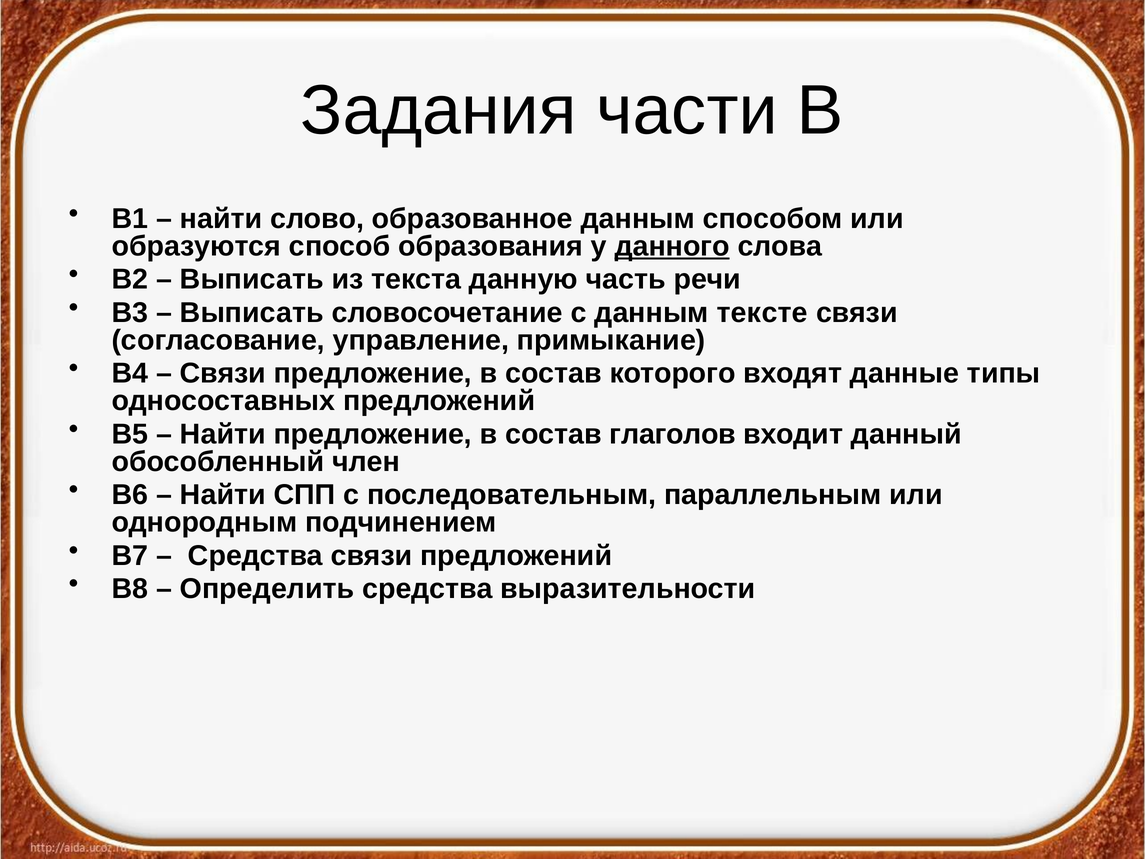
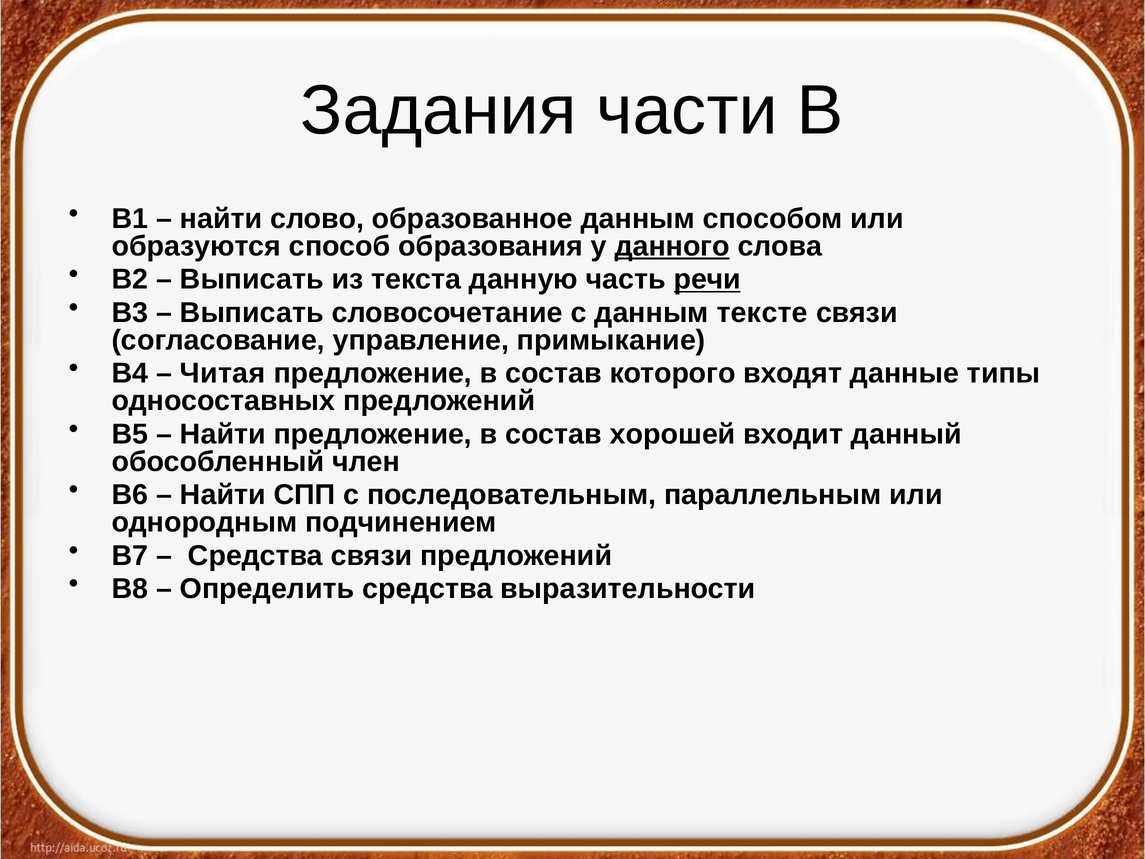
речи underline: none -> present (707, 279)
Связи: Связи -> Читая (223, 373)
глаголов: глаголов -> хорошей (673, 434)
